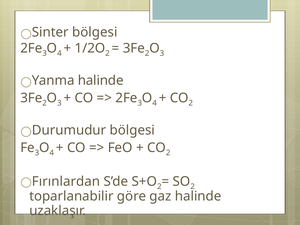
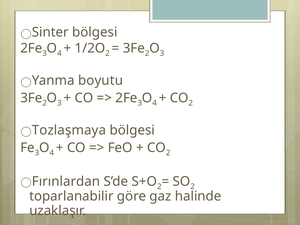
Yanma halinde: halinde -> boyutu (101, 80)
Durumudur: Durumudur -> Tozlaşmaya (69, 130)
